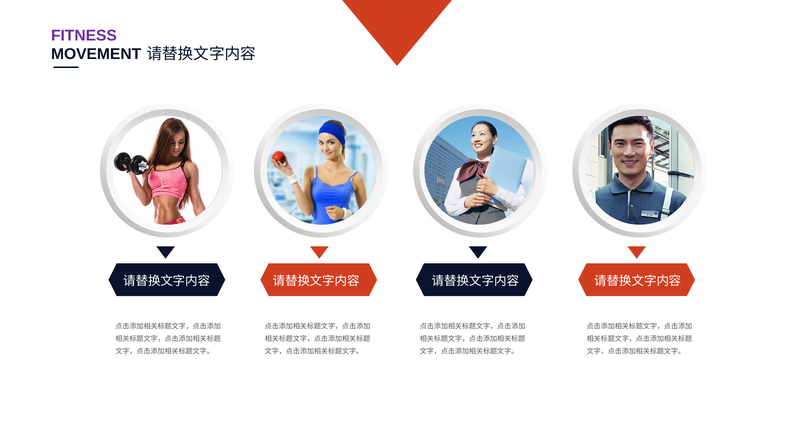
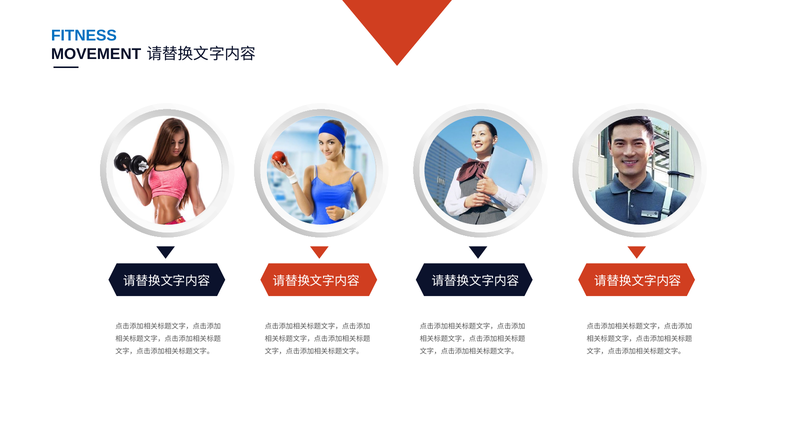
FITNESS colour: purple -> blue (84, 35)
